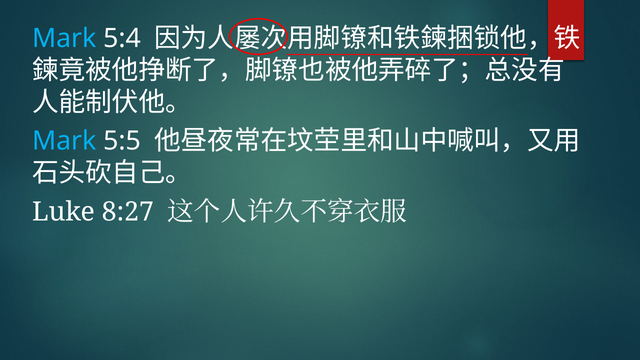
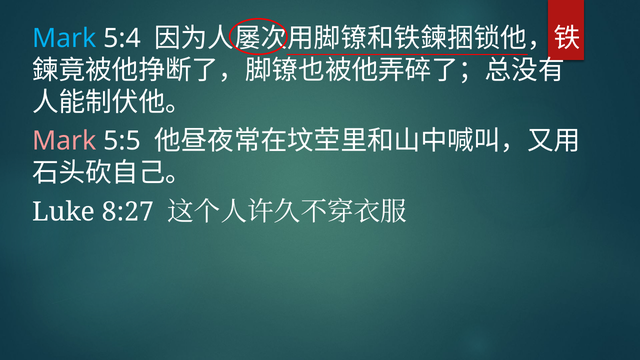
Mark colour: light blue -> pink (64, 141)
